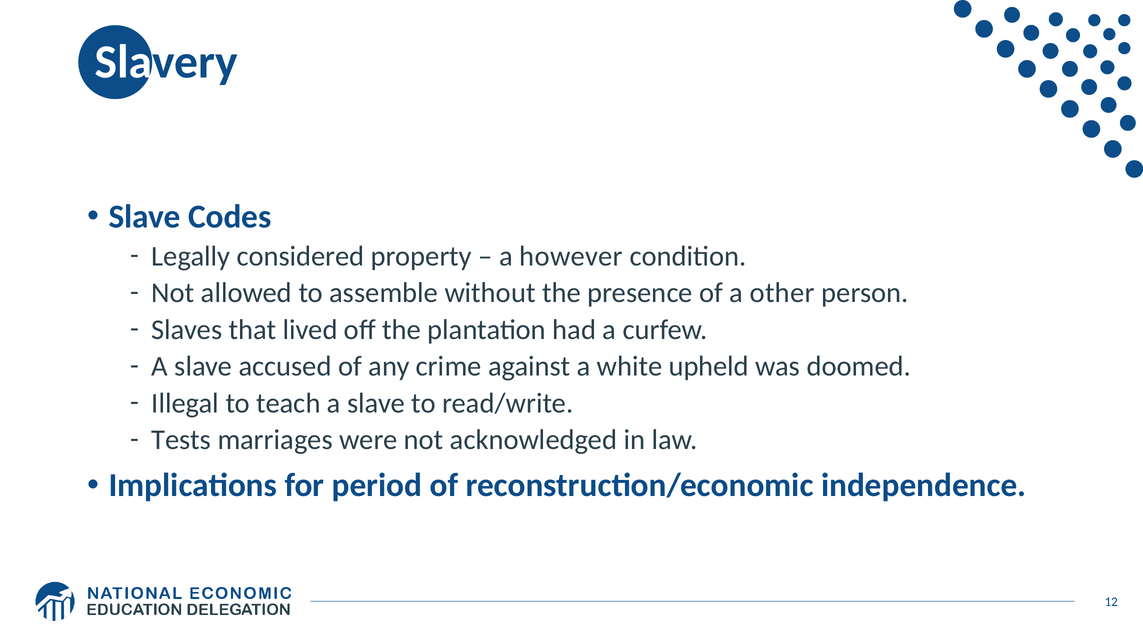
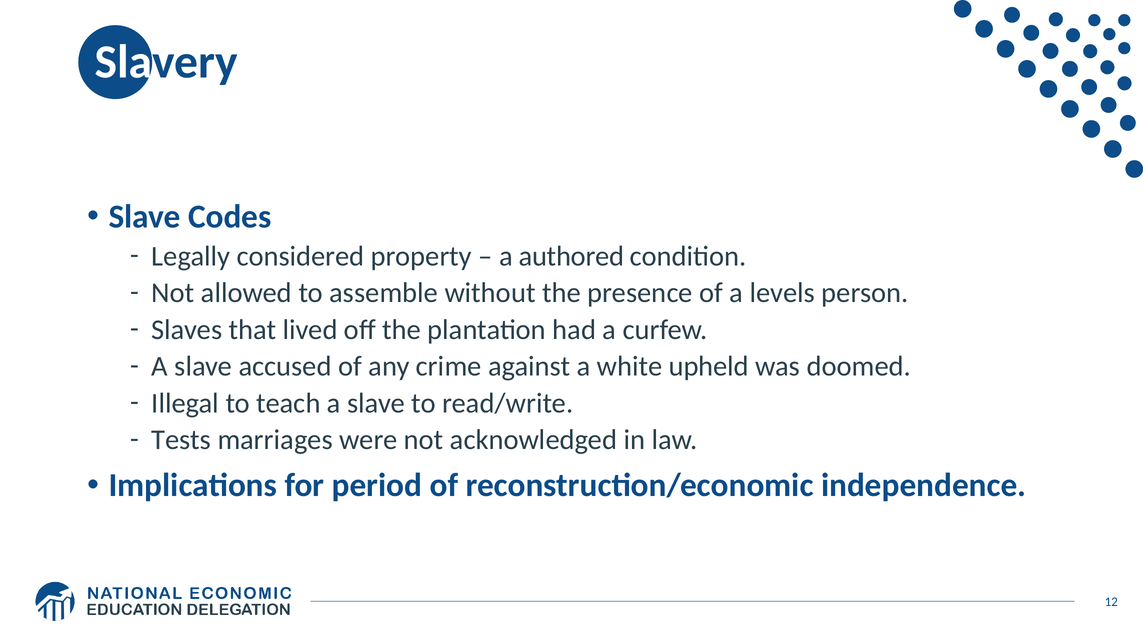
however: however -> authored (571, 256)
other: other -> levels (782, 293)
